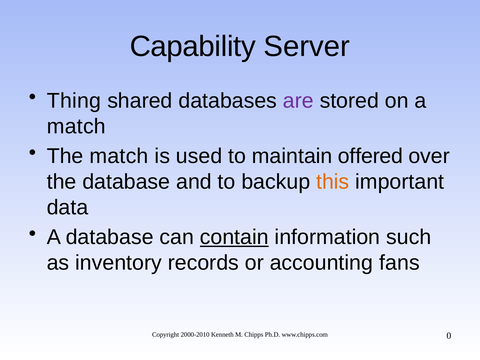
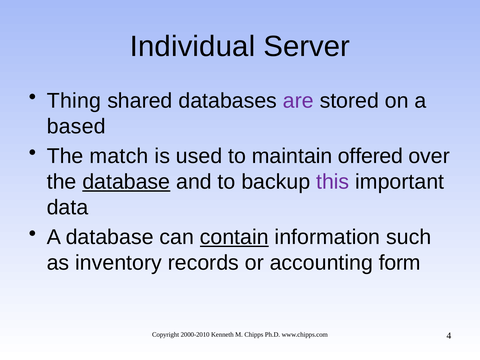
Capability: Capability -> Individual (193, 46)
match: match -> based (76, 126)
database underline: none -> present (126, 182)
this colour: orange -> purple (333, 182)
fans: fans -> form (400, 263)
0: 0 -> 4 (449, 336)
